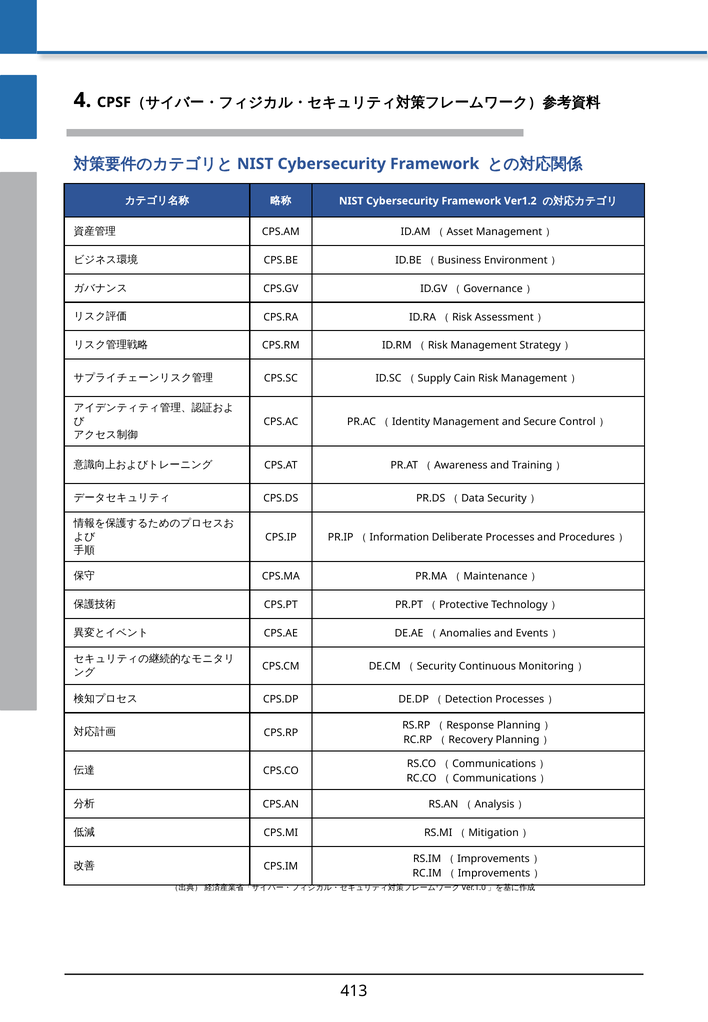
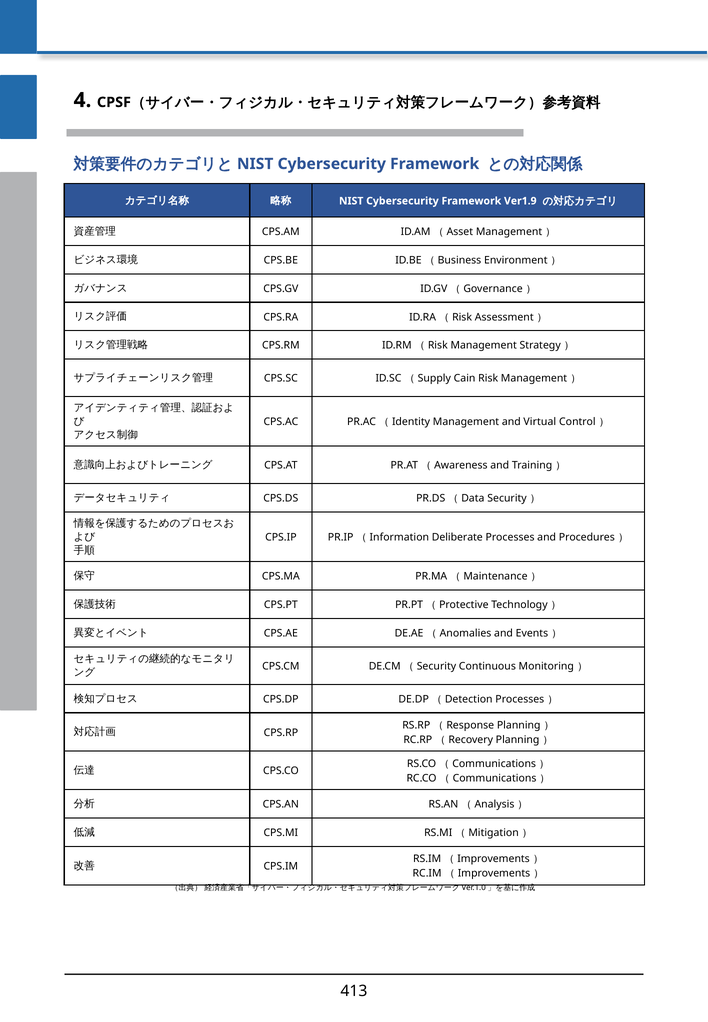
Ver1.2: Ver1.2 -> Ver1.9 (520, 201)
Secure: Secure -> Virtual (540, 422)
